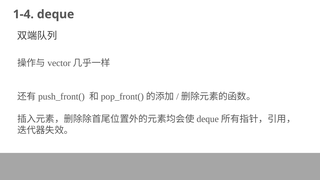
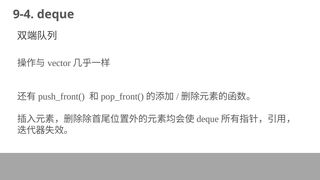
1-4: 1-4 -> 9-4 (23, 14)
